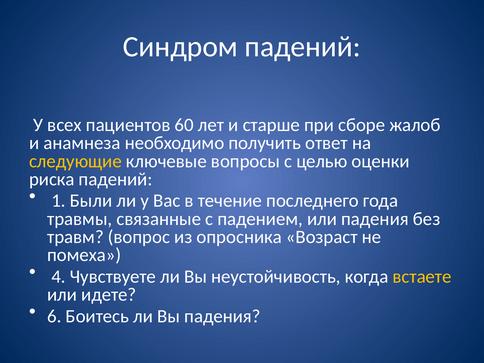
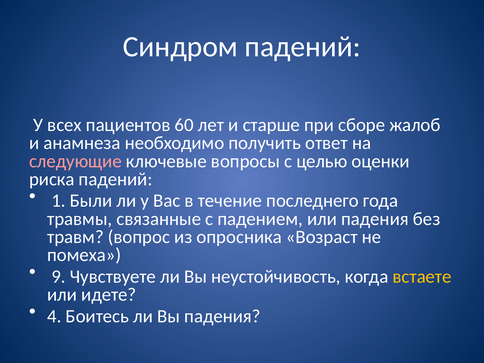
следующие colour: yellow -> pink (75, 161)
4: 4 -> 9 (59, 277)
6: 6 -> 4 (54, 316)
